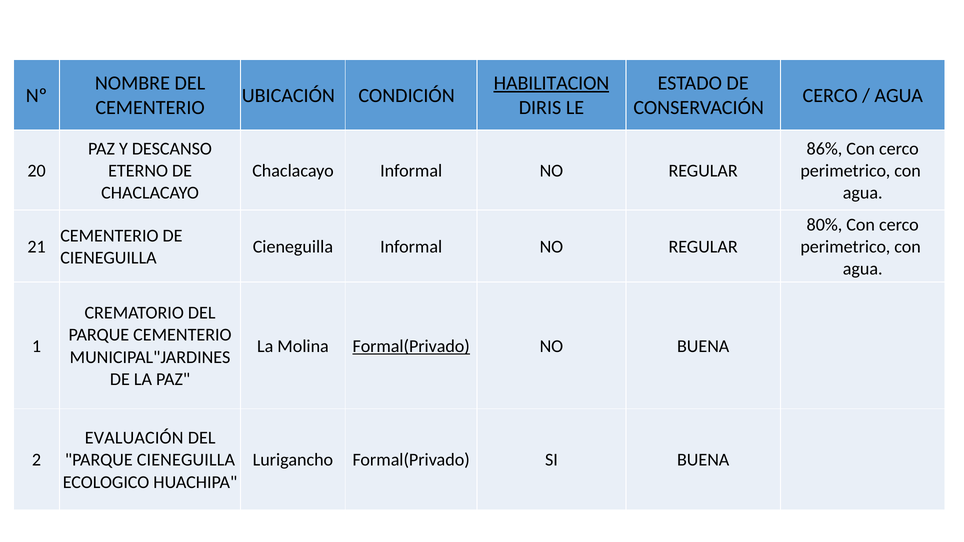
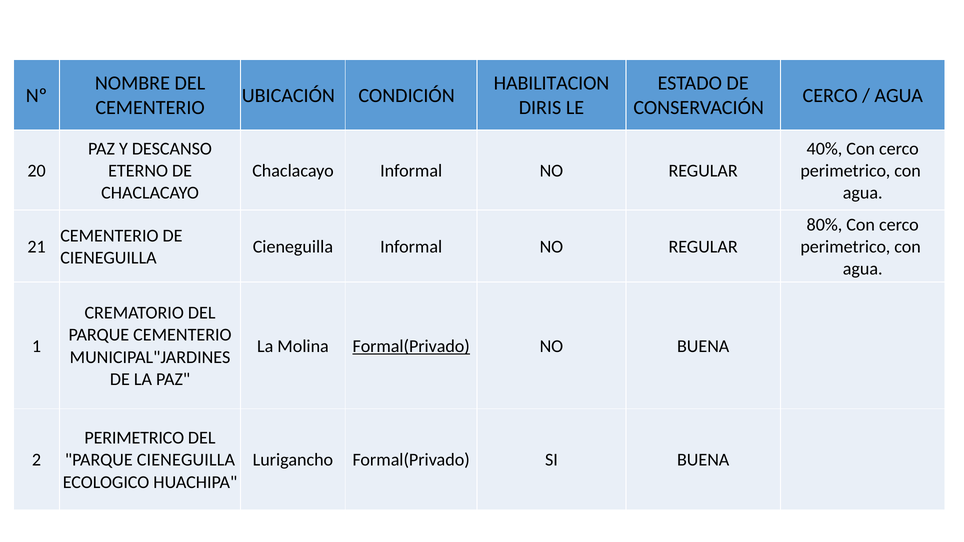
HABILITACION underline: present -> none (552, 83)
86%: 86% -> 40% (824, 149)
EVALUACIÓN: EVALUACIÓN -> PERIMETRICO (134, 438)
